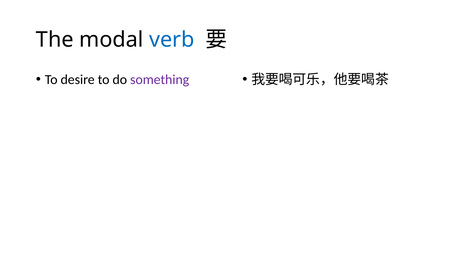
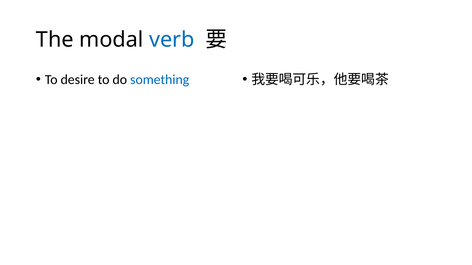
something colour: purple -> blue (160, 80)
